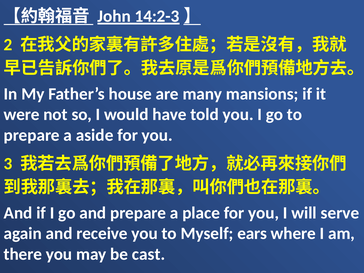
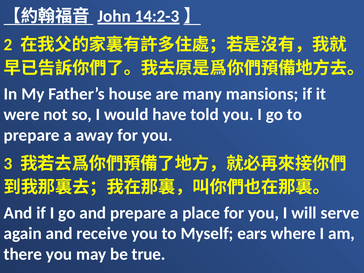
aside: aside -> away (95, 135)
cast: cast -> true (149, 254)
